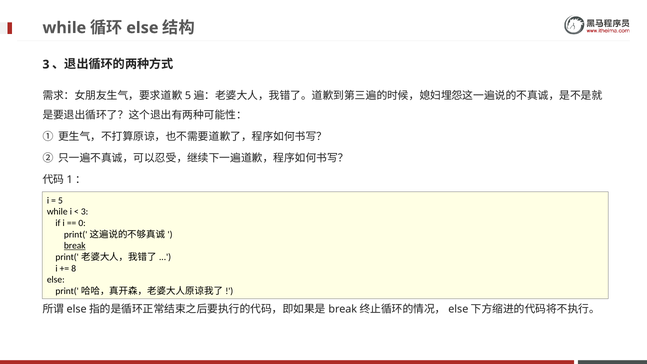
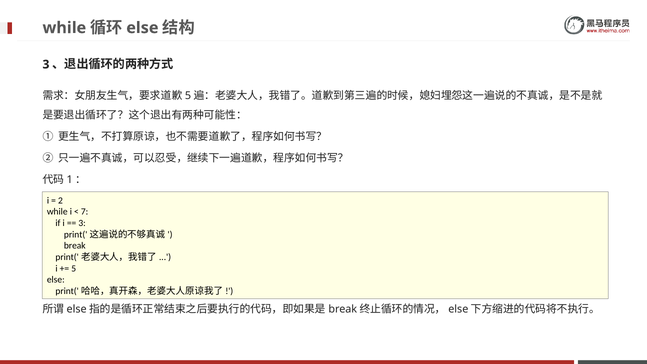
5: 5 -> 2 (60, 200)
3: 3 -> 7 (85, 212)
0: 0 -> 3 (82, 223)
break underline: present -> none (75, 246)
8: 8 -> 5 (74, 268)
